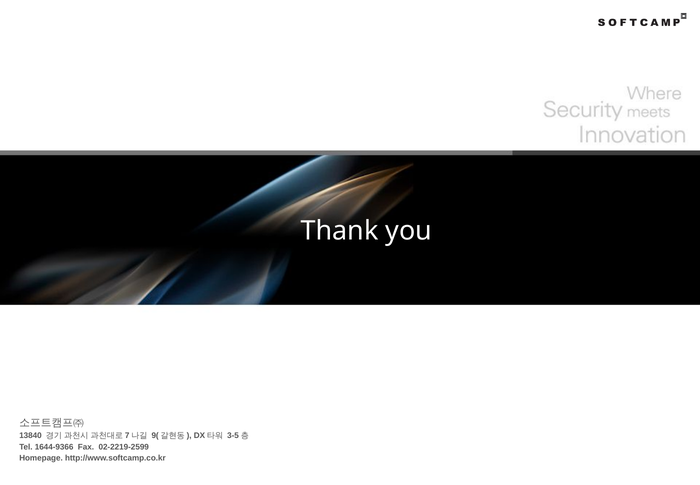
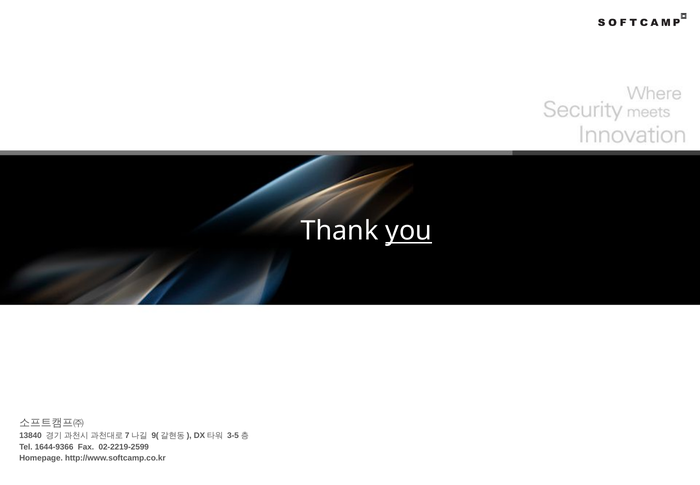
you underline: none -> present (409, 231)
